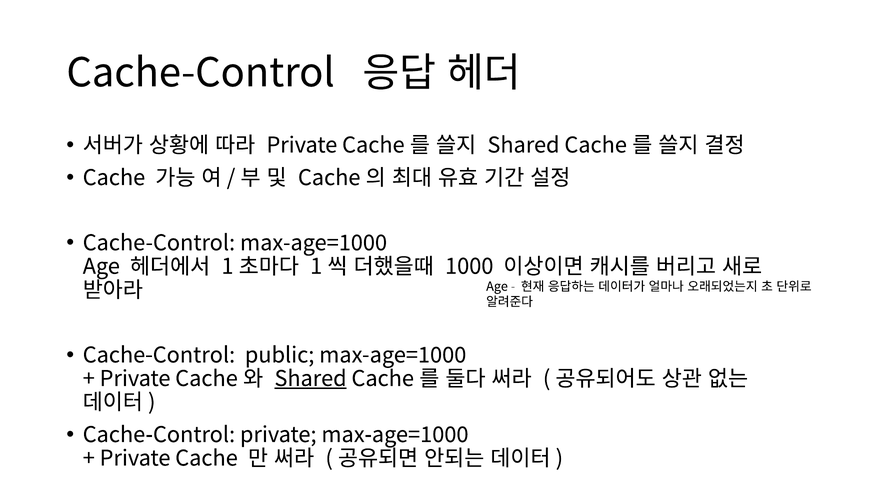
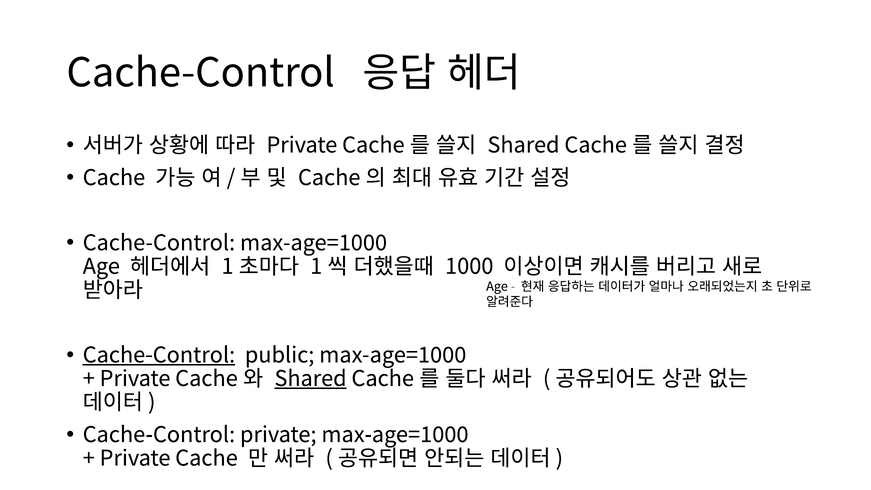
Cache-Control underline: none -> present (159, 355)
